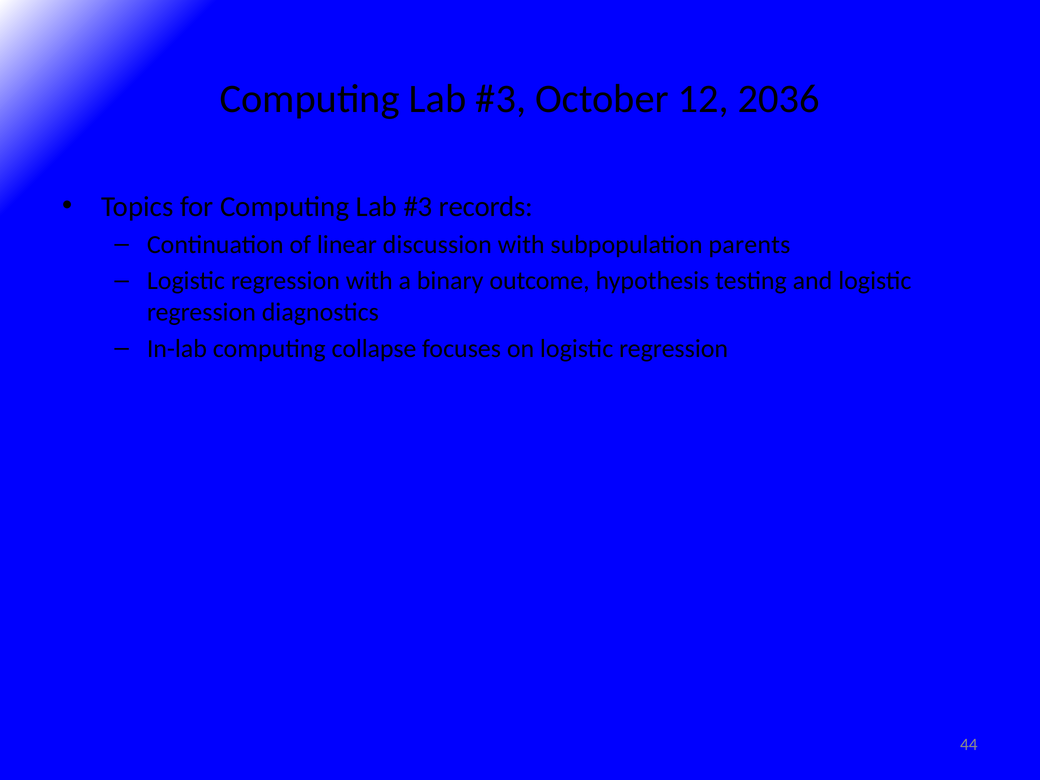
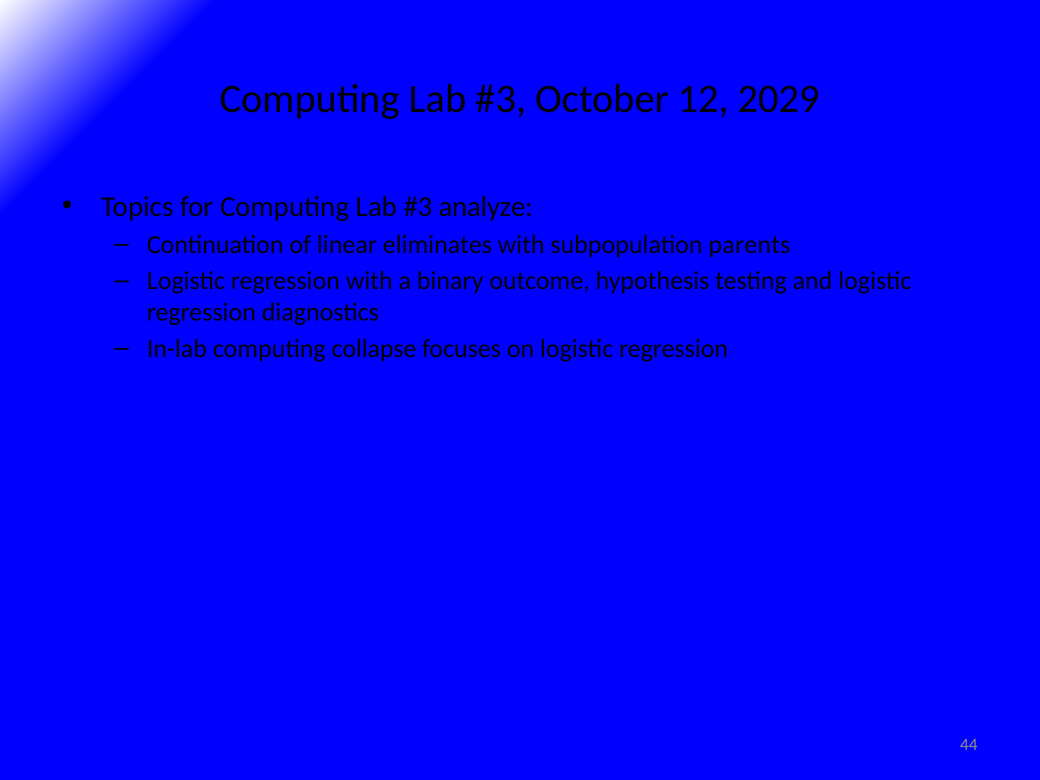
2036: 2036 -> 2029 (779, 99)
records: records -> analyze (486, 207)
discussion: discussion -> eliminates (437, 244)
